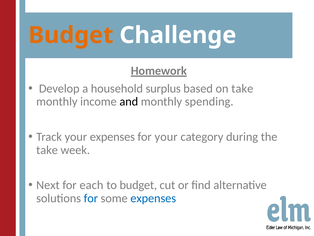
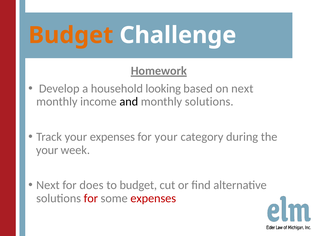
surplus: surplus -> looking (163, 88)
on take: take -> next (242, 88)
monthly spending: spending -> solutions (209, 101)
take: take -> your (47, 150)
each: each -> does (91, 185)
for colour: blue -> red (91, 198)
expenses colour: blue -> red (153, 198)
